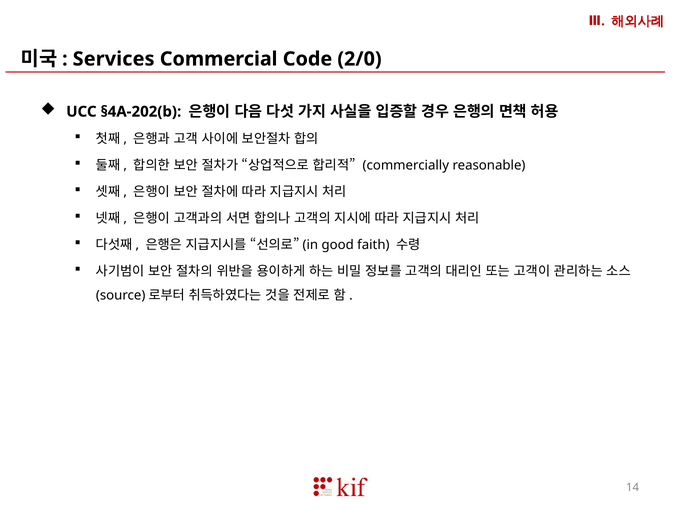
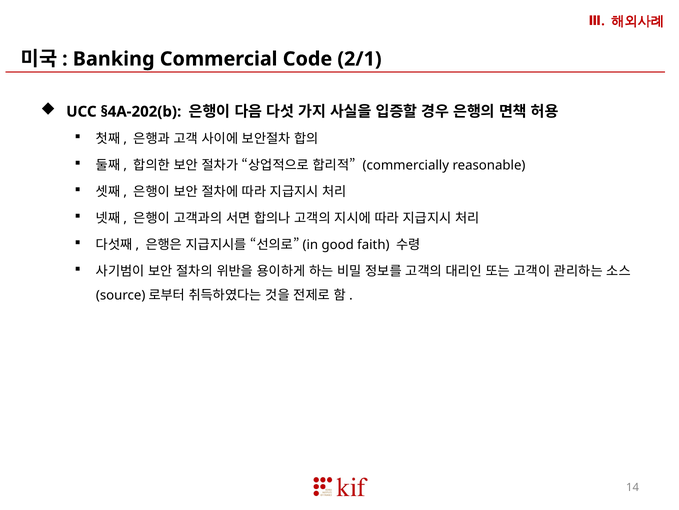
Services: Services -> Banking (114, 59)
2/0: 2/0 -> 2/1 (359, 59)
